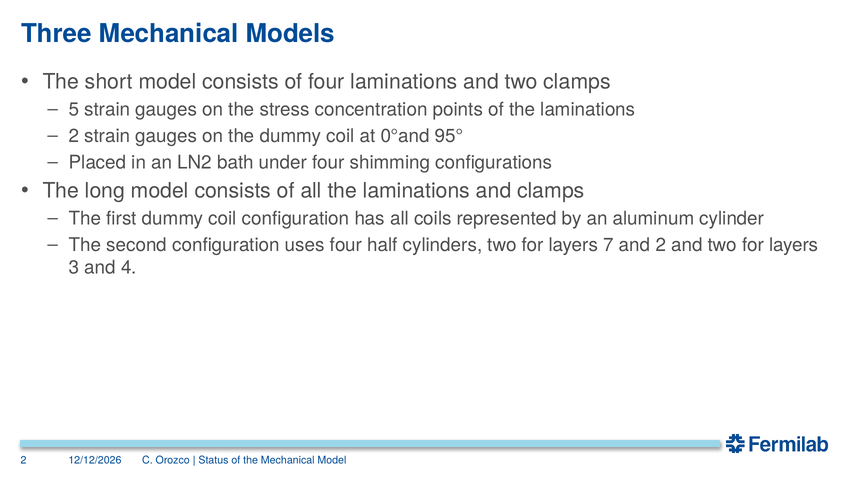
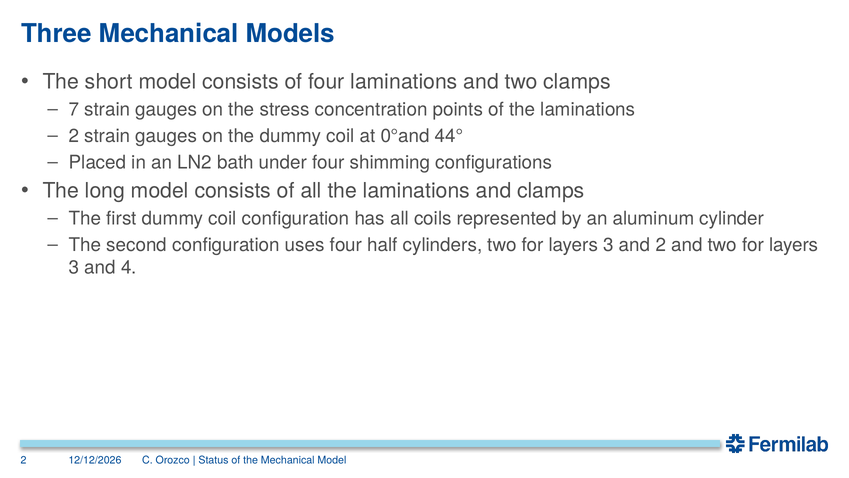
5: 5 -> 7 (74, 110)
95°: 95° -> 44° (449, 136)
7: 7 -> 3 (608, 245)
